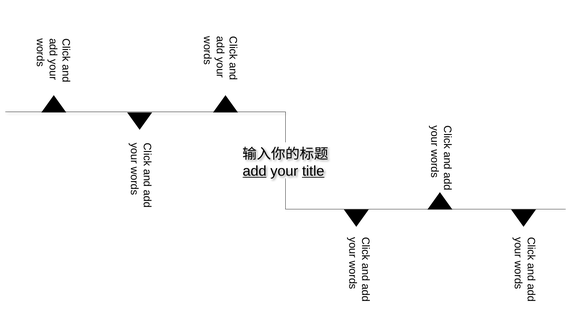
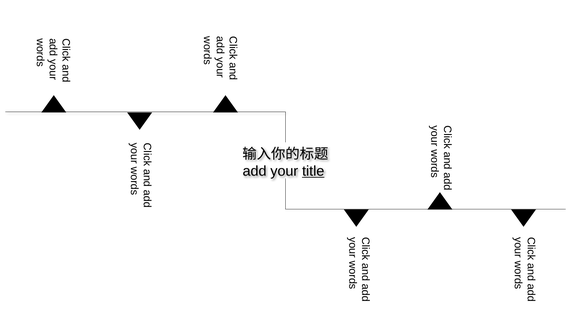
add underline: present -> none (255, 171)
